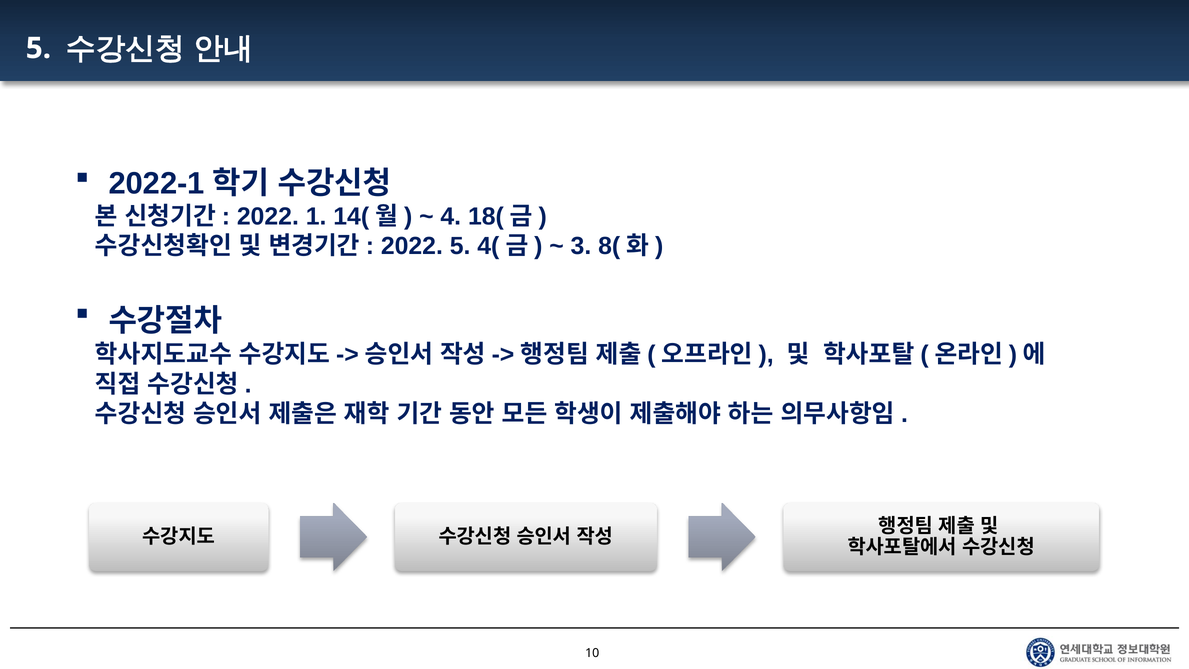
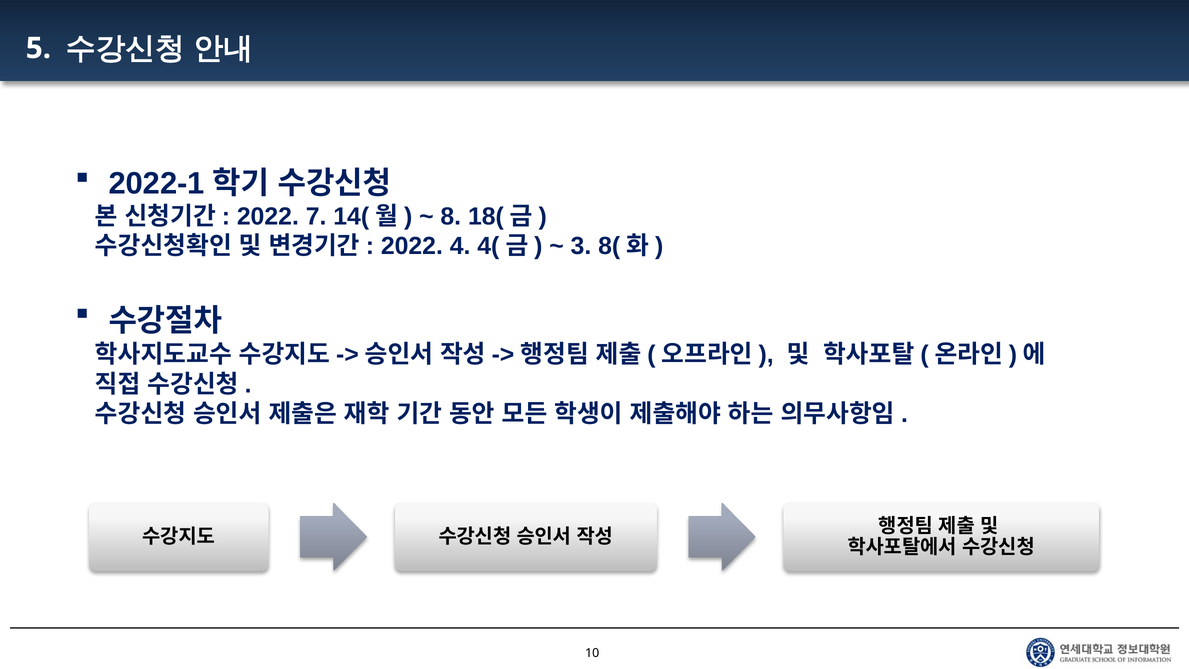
1: 1 -> 7 (316, 216)
4: 4 -> 8 (451, 216)
2022 5: 5 -> 4 (460, 246)
